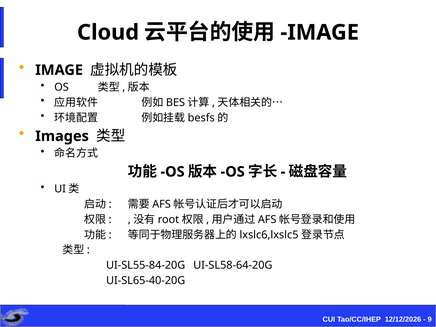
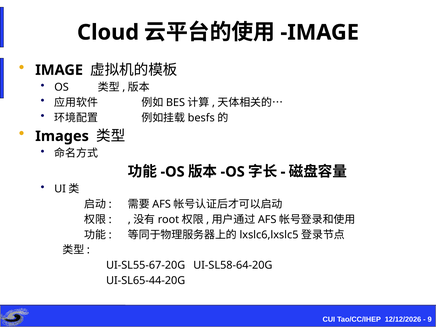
UI-SL55-84-20G: UI-SL55-84-20G -> UI-SL55-67-20G (146, 265)
UI-SL65-40-20G: UI-SL65-40-20G -> UI-SL65-44-20G (146, 281)
